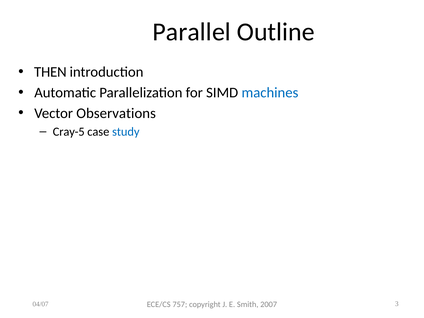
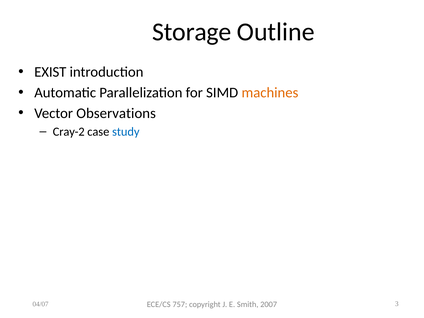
Parallel: Parallel -> Storage (192, 32)
THEN: THEN -> EXIST (50, 72)
machines colour: blue -> orange (270, 93)
Cray-5: Cray-5 -> Cray-2 (69, 132)
